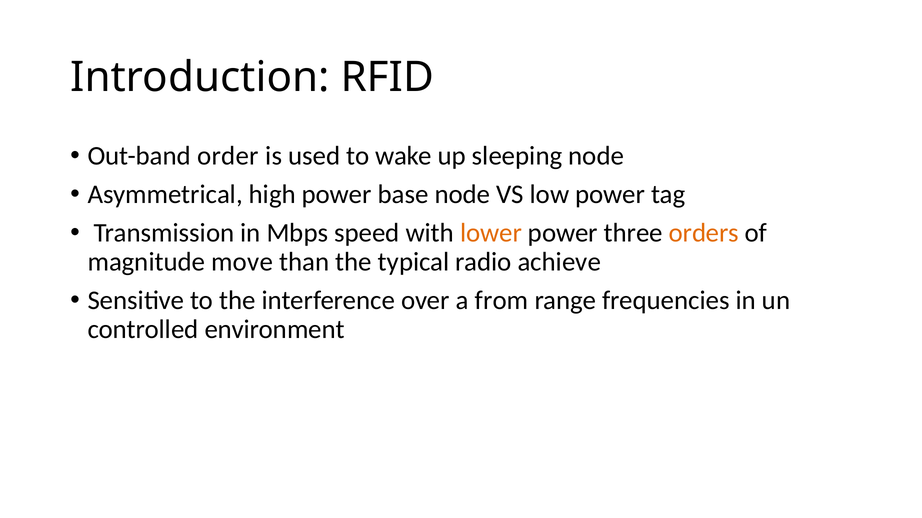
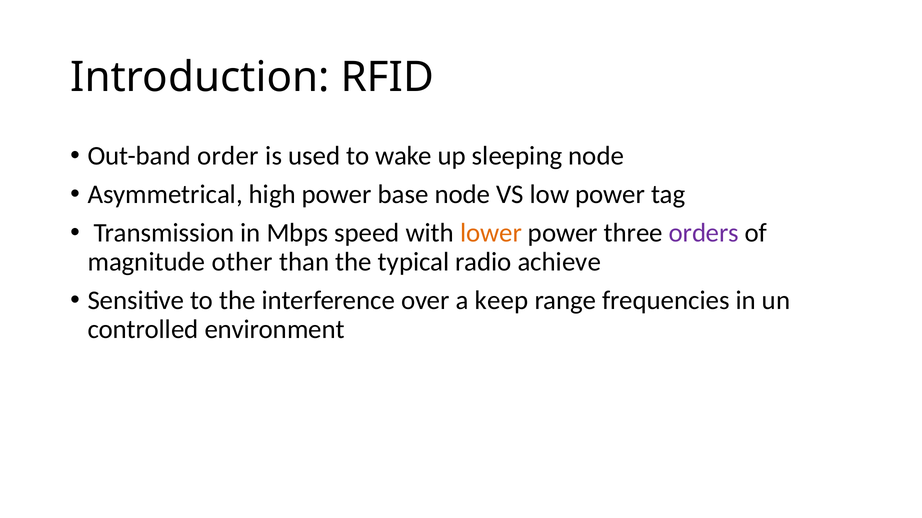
orders colour: orange -> purple (704, 233)
move: move -> other (242, 262)
from: from -> keep (501, 301)
